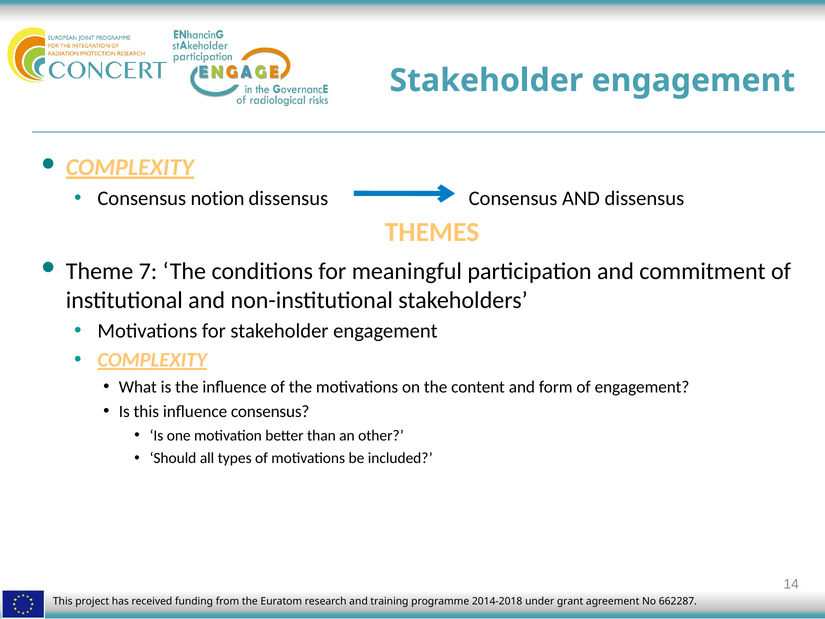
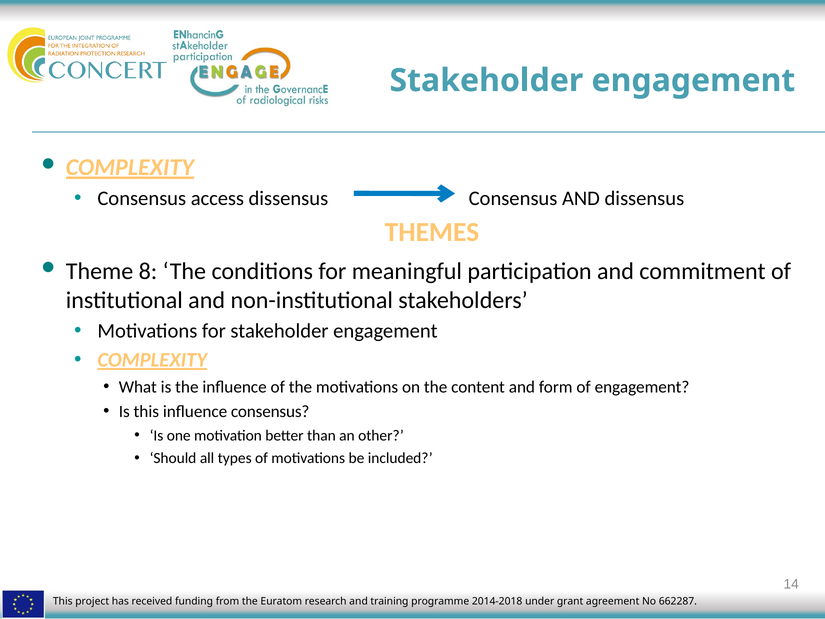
notion: notion -> access (217, 198)
7: 7 -> 8 (148, 271)
